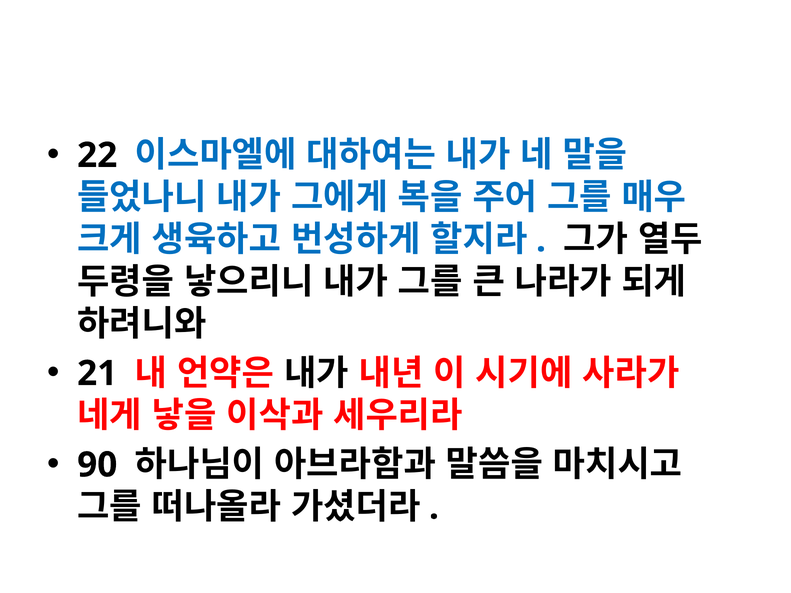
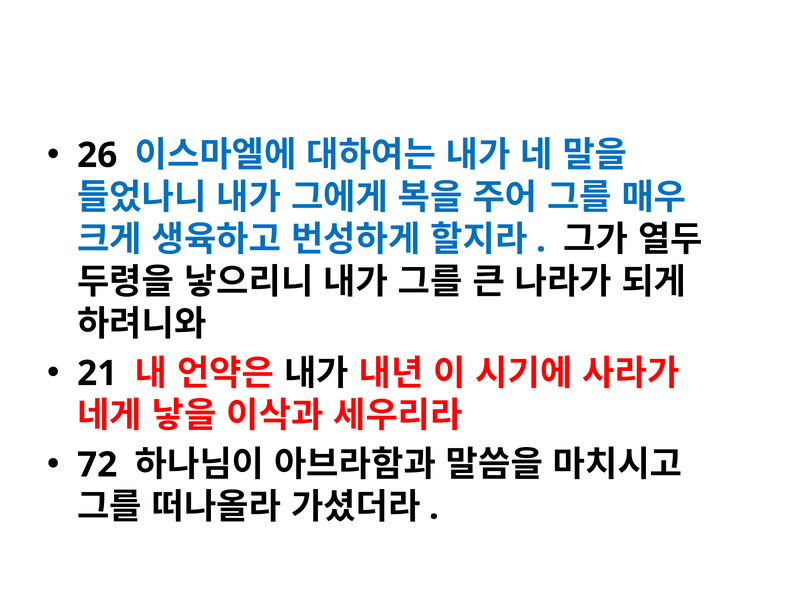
22: 22 -> 26 (97, 155)
90: 90 -> 72 (97, 465)
